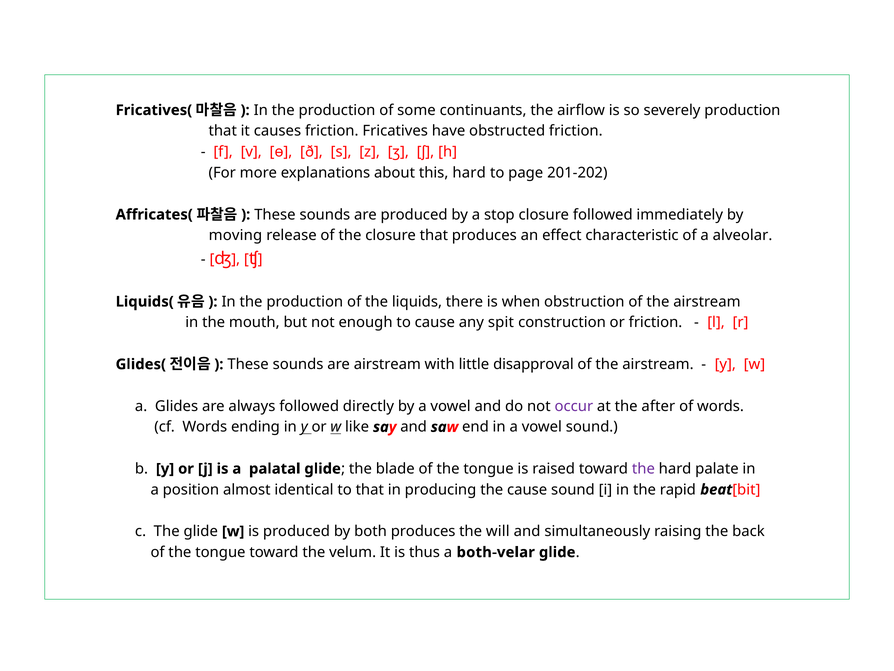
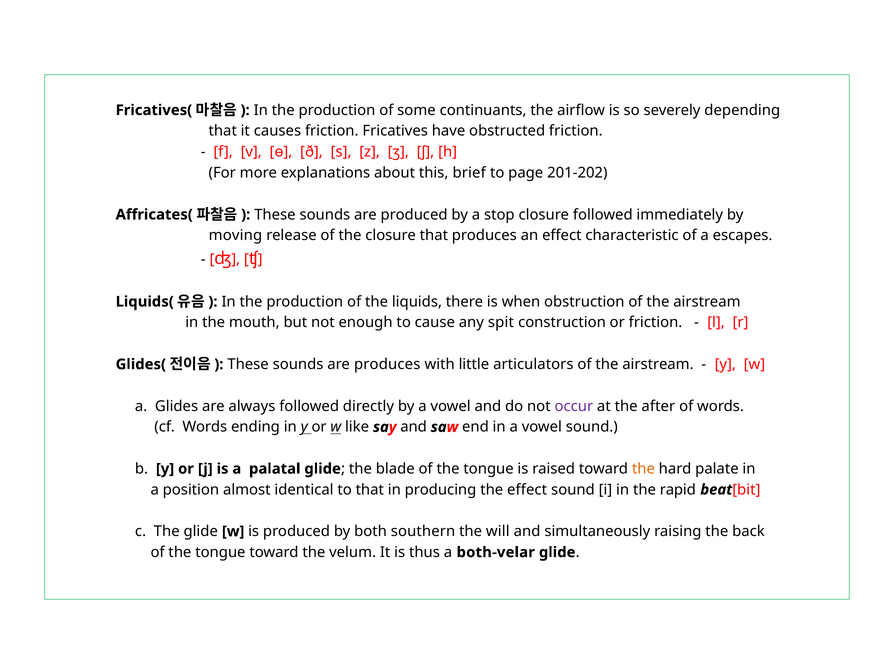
severely production: production -> depending (742, 110)
this hard: hard -> brief (469, 173)
alveolar: alveolar -> escapes (743, 235)
are airstream: airstream -> produces (387, 364)
disapproval: disapproval -> articulators (533, 364)
the colour: purple -> orange (643, 468)
the cause: cause -> effect (527, 489)
both produces: produces -> southern (423, 531)
